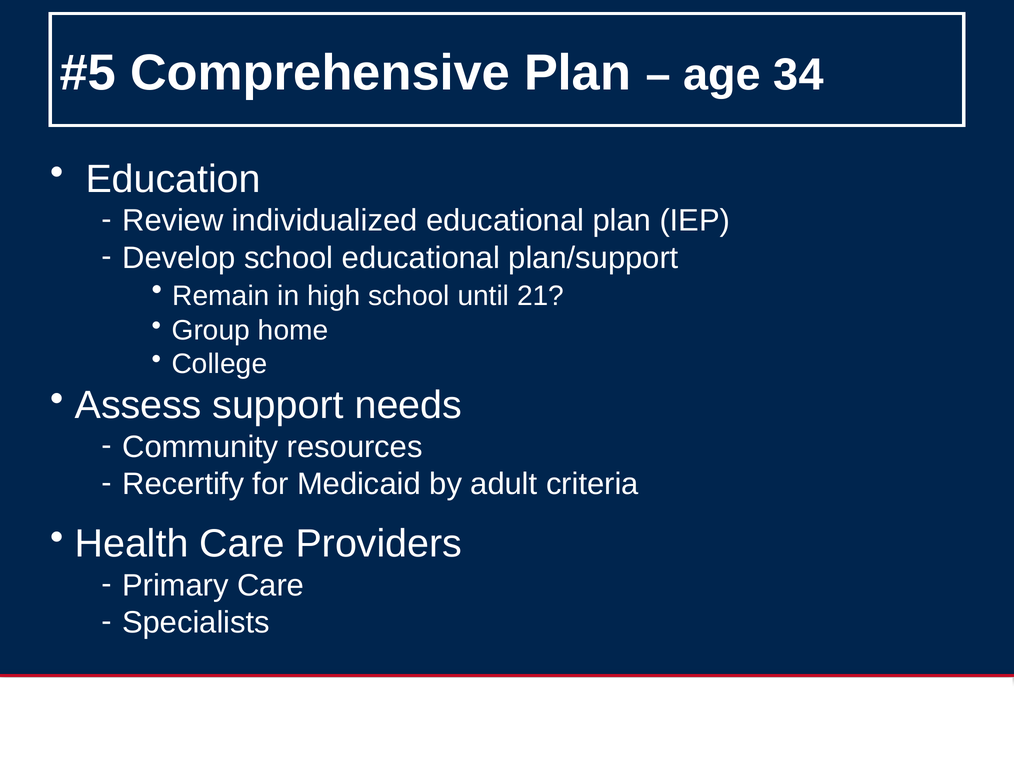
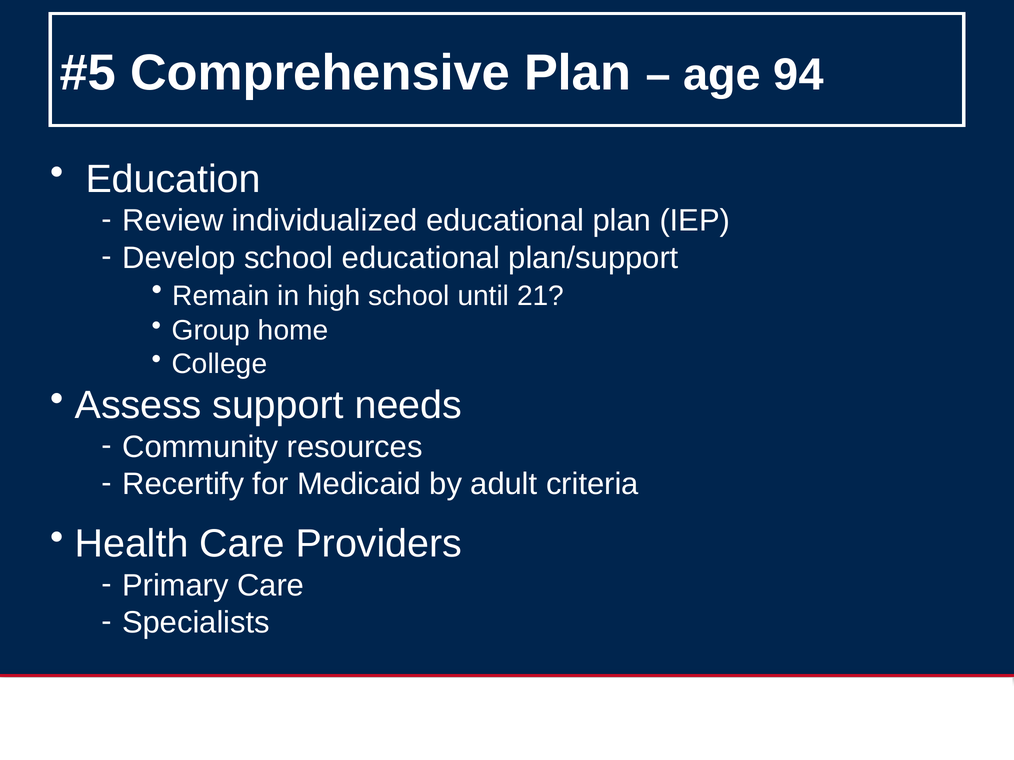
34: 34 -> 94 (799, 75)
